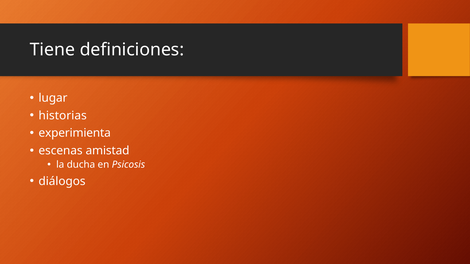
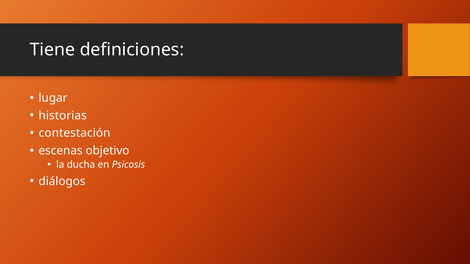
experimienta: experimienta -> contestación (75, 133)
amistad: amistad -> objetivo (108, 151)
